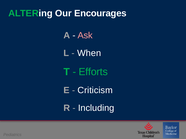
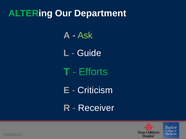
Encourages: Encourages -> Department (100, 13)
Ask colour: pink -> light green (85, 36)
When: When -> Guide (89, 53)
Including: Including -> Receiver (96, 108)
